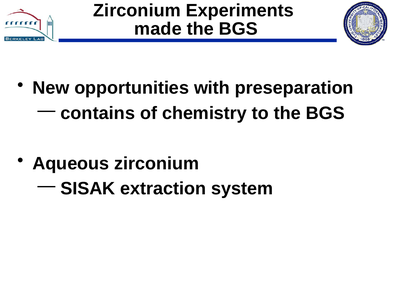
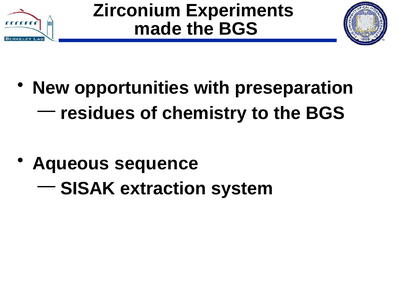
contains: contains -> residues (98, 113)
Aqueous zirconium: zirconium -> sequence (157, 163)
